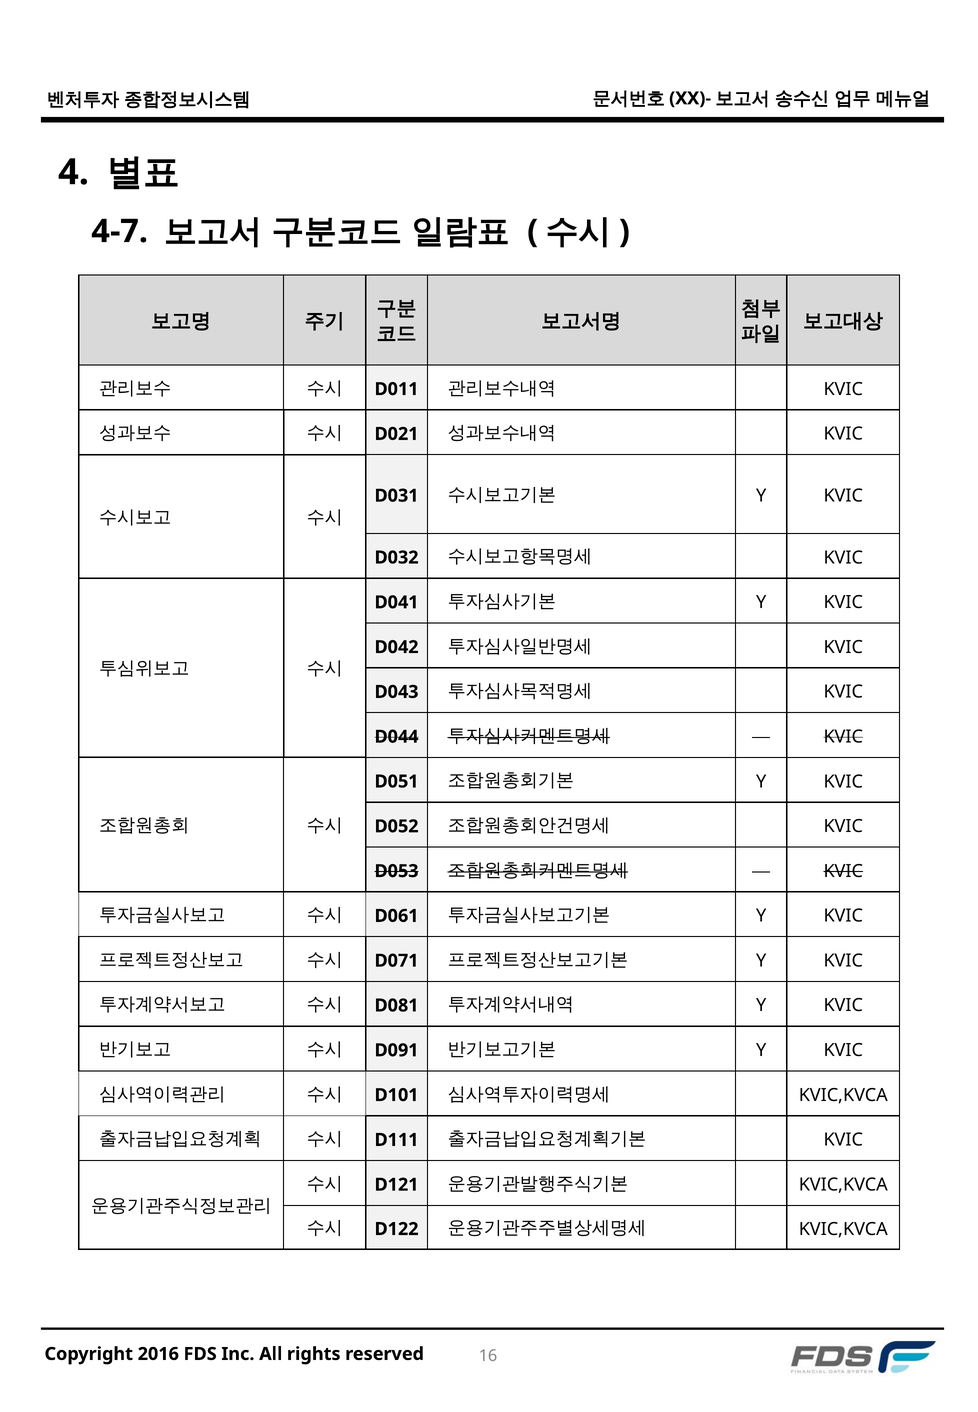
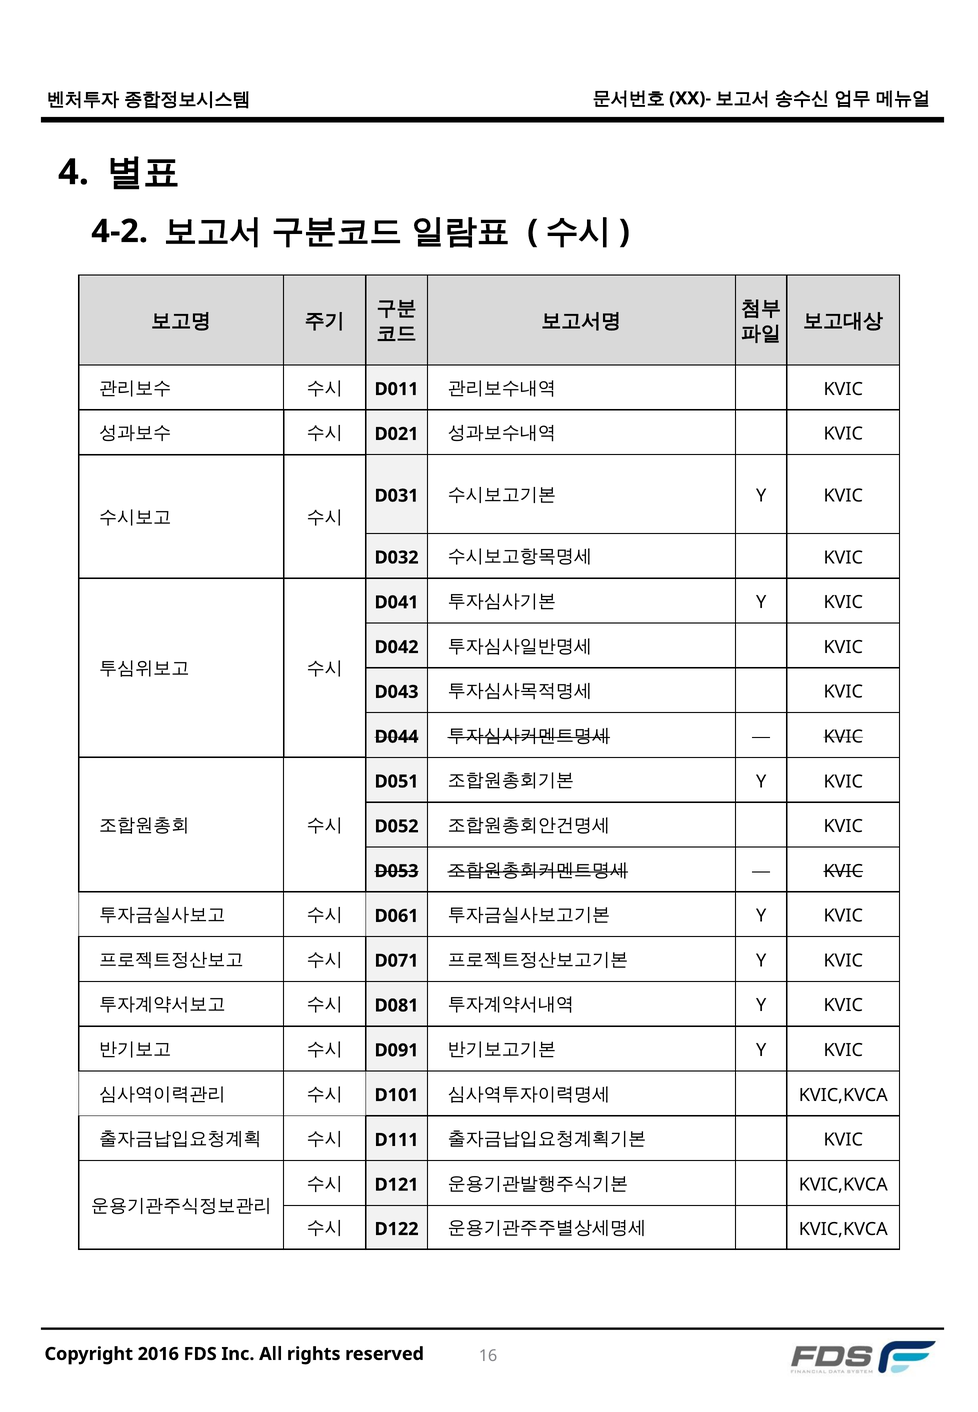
4-7: 4-7 -> 4-2 (120, 231)
